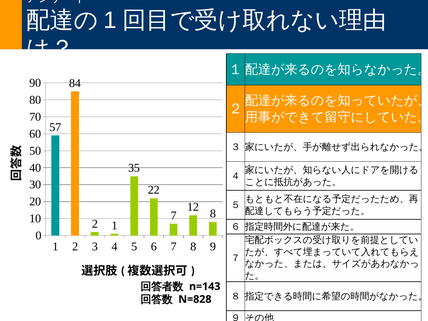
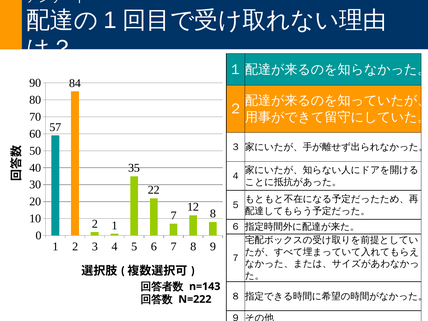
N=828: N=828 -> N=222 (195, 299)
